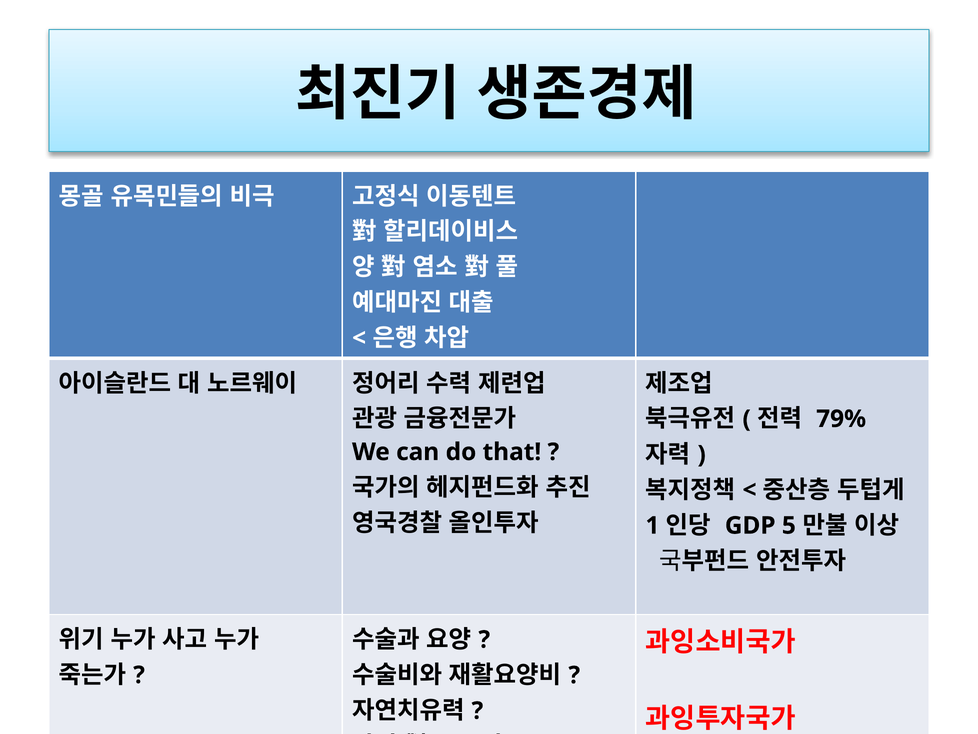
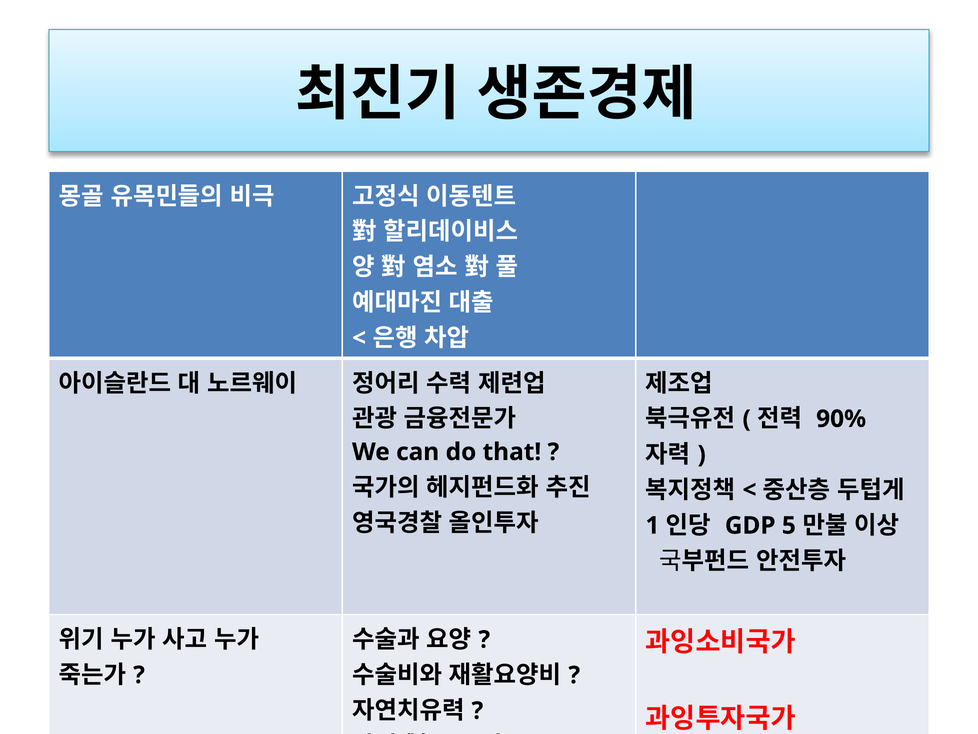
79%: 79% -> 90% (841, 419)
